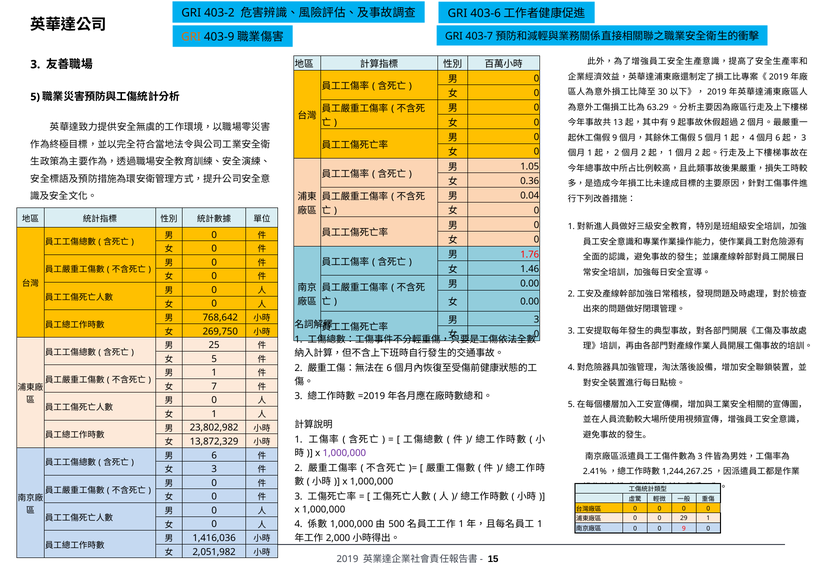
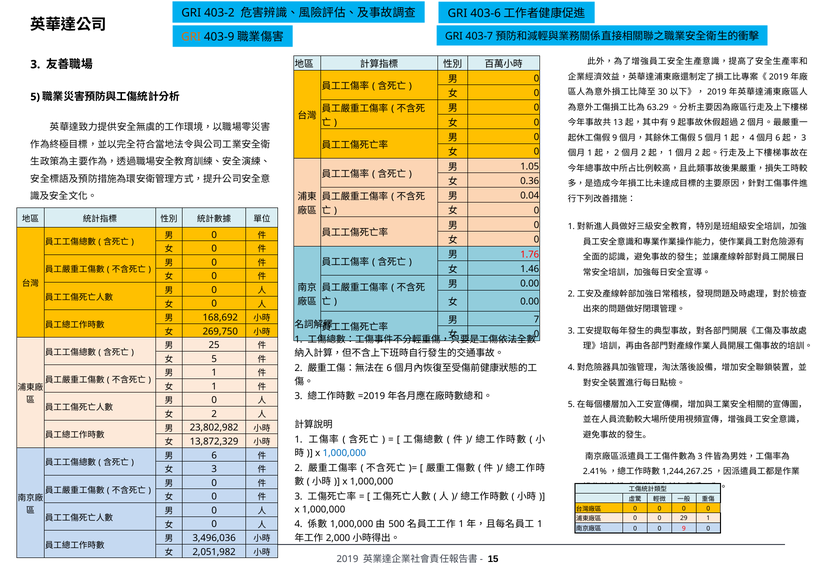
768,642: 768,642 -> 168,692 (220, 318)
3: 3 -> 7 (537, 319)
7: 7 -> 1 (214, 386)
1: 1 -> 2 (214, 414)
1,000,000 colour: purple -> blue (344, 453)
1,416,036: 1,416,036 -> 3,496,036 (214, 538)
